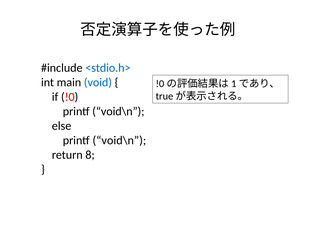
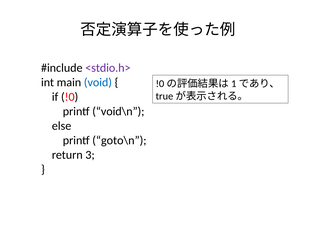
<stdio.h> colour: blue -> purple (108, 68)
void\n: void\n -> goto\n (119, 140)
8: 8 -> 3 (90, 155)
